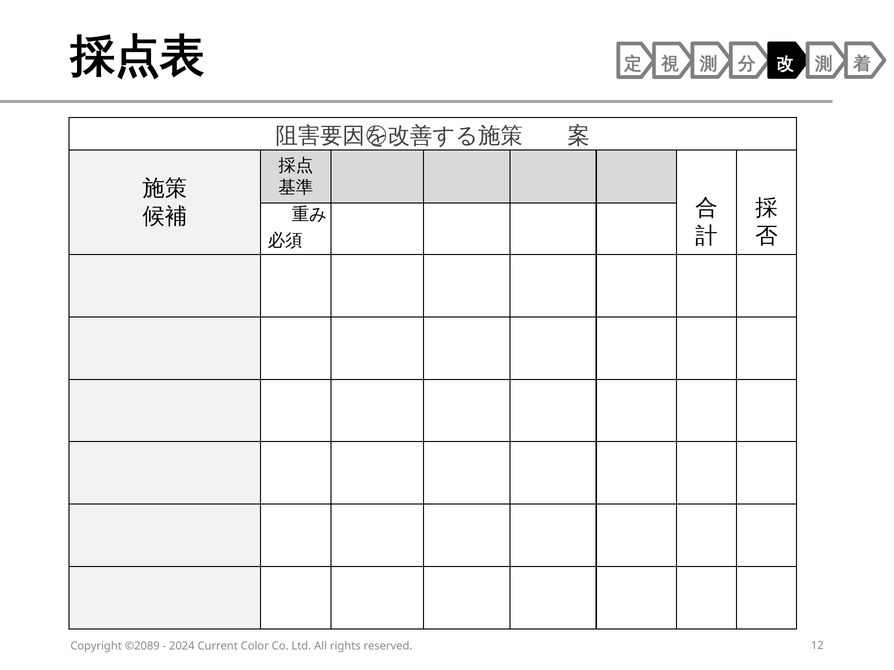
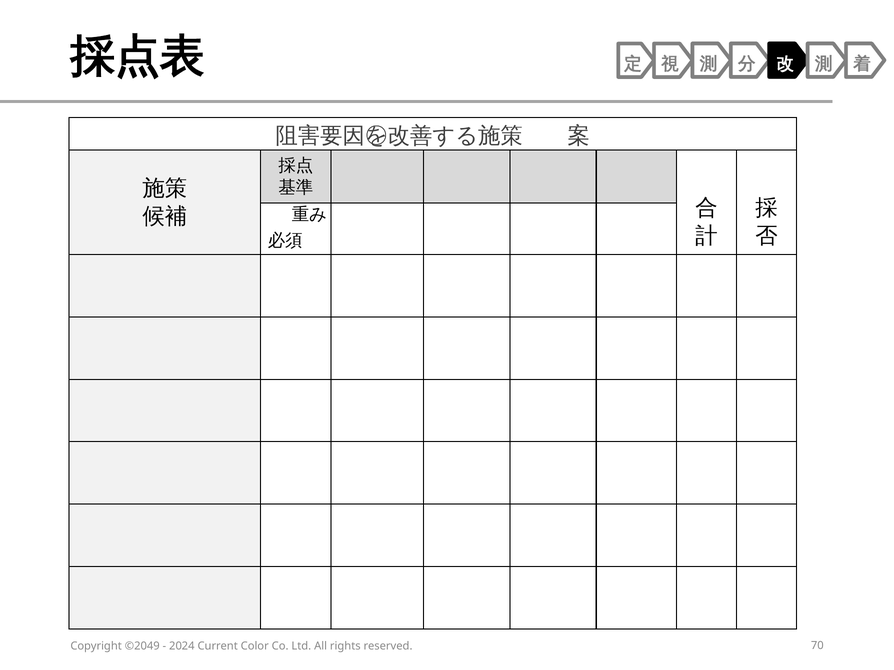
©2089: ©2089 -> ©2049 (142, 647)
12: 12 -> 70 (817, 646)
